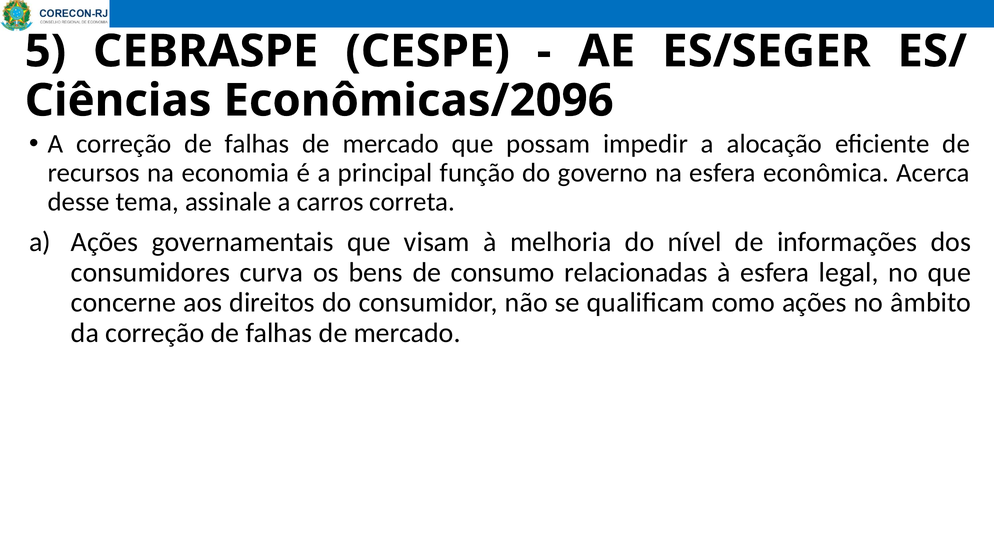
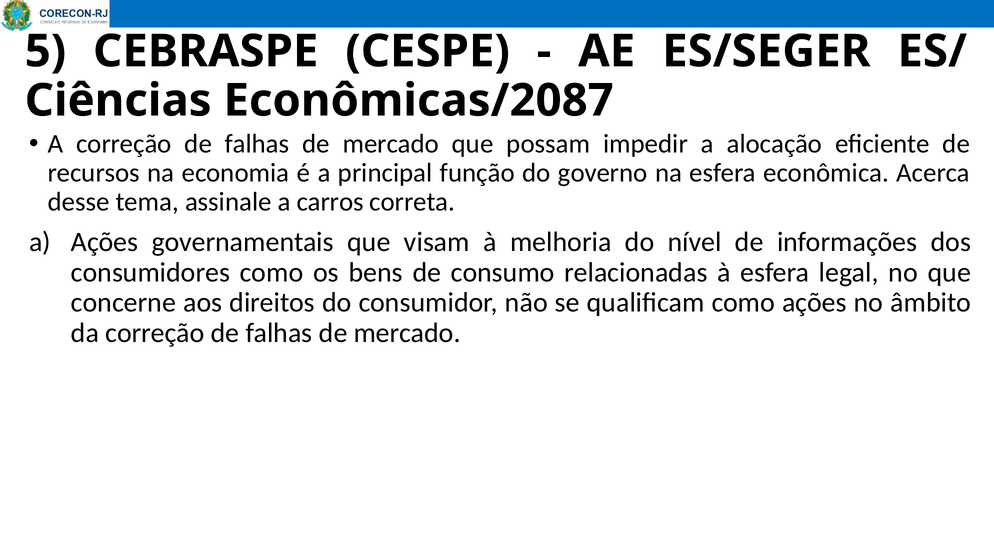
Econômicas/2096: Econômicas/2096 -> Econômicas/2087 (419, 101)
consumidores curva: curva -> como (272, 272)
